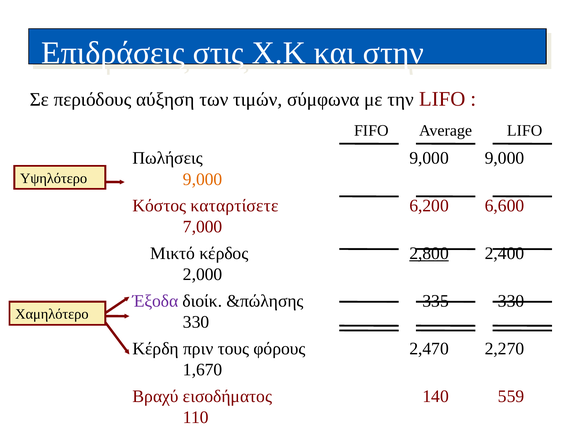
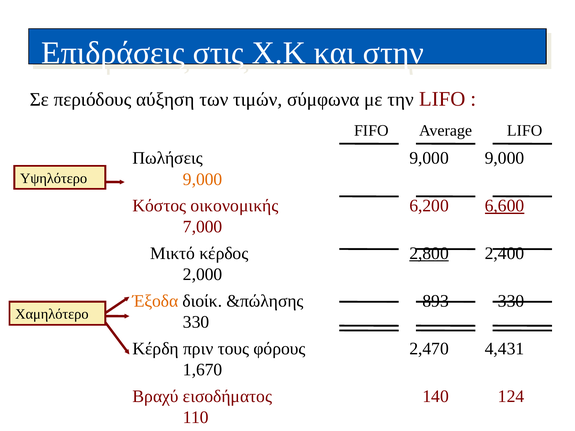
καταρτίσετε: καταρτίσετε -> οικονομικής (235, 206)
6,600 underline: none -> present (505, 206)
Έξοδα colour: purple -> orange (155, 301)
335: 335 -> 893 (436, 301)
2,270: 2,270 -> 4,431 (505, 349)
559: 559 -> 124 (511, 397)
